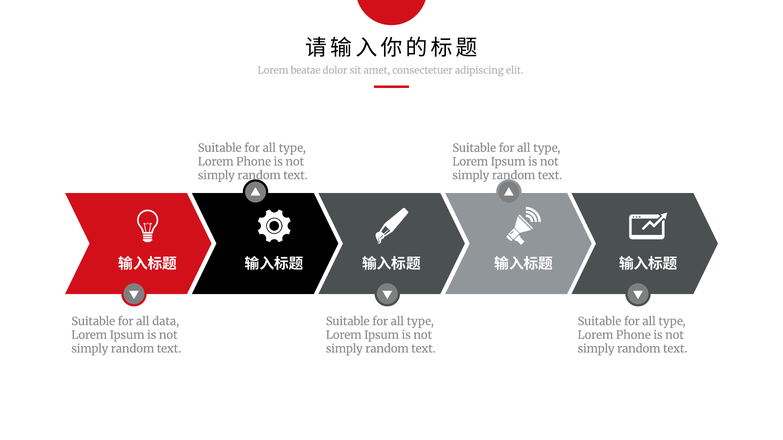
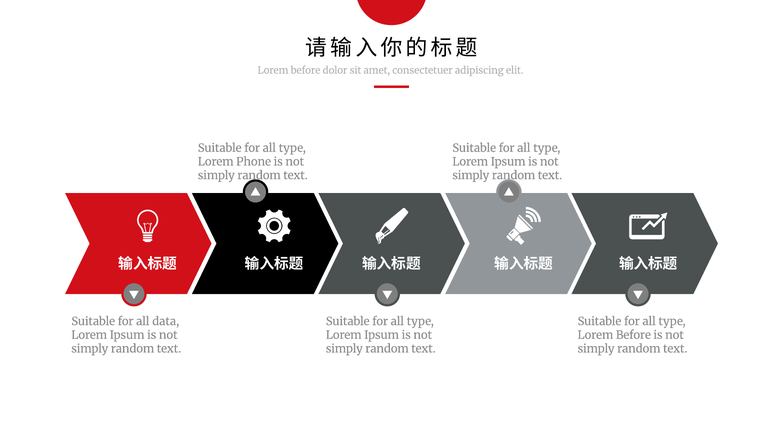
beatae: beatae -> before (306, 70)
Phone: Phone -> Before (633, 335)
